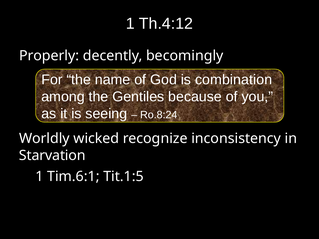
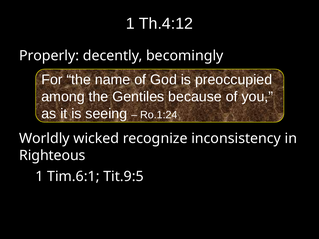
combination: combination -> preoccupied (234, 80)
Ro.8:24: Ro.8:24 -> Ro.1:24 (159, 115)
Starvation: Starvation -> Righteous (52, 156)
Tit.1:5: Tit.1:5 -> Tit.9:5 (124, 177)
